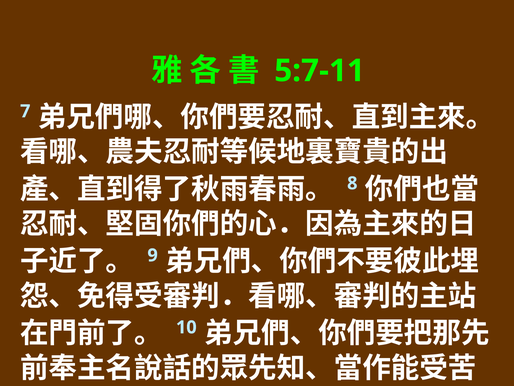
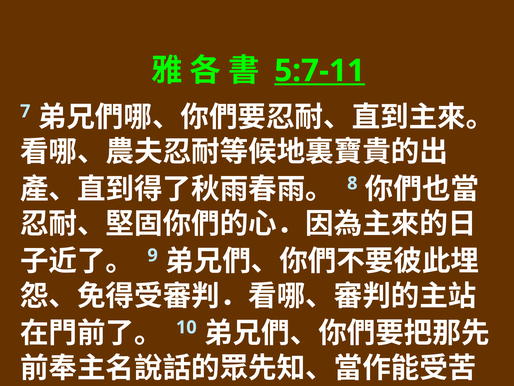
5:7-11 underline: none -> present (320, 71)
